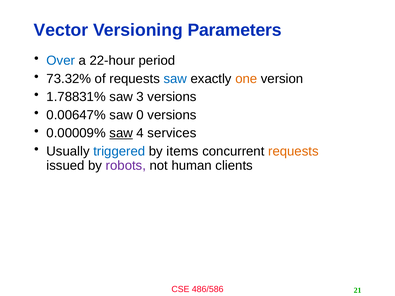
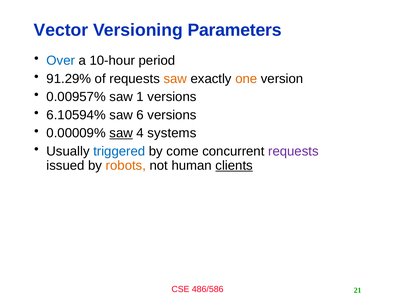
22-hour: 22-hour -> 10-hour (112, 61)
73.32%: 73.32% -> 91.29% (69, 79)
saw colour: blue -> orange (175, 79)
1.78831%: 1.78831% -> 0.00957% (76, 97)
3: 3 -> 1 (140, 97)
0.00647%: 0.00647% -> 6.10594% (76, 115)
0: 0 -> 6 (140, 115)
services: services -> systems (172, 133)
items: items -> come (183, 151)
requests colour: orange -> purple (293, 151)
robots colour: purple -> orange (126, 166)
clients underline: none -> present (234, 166)
